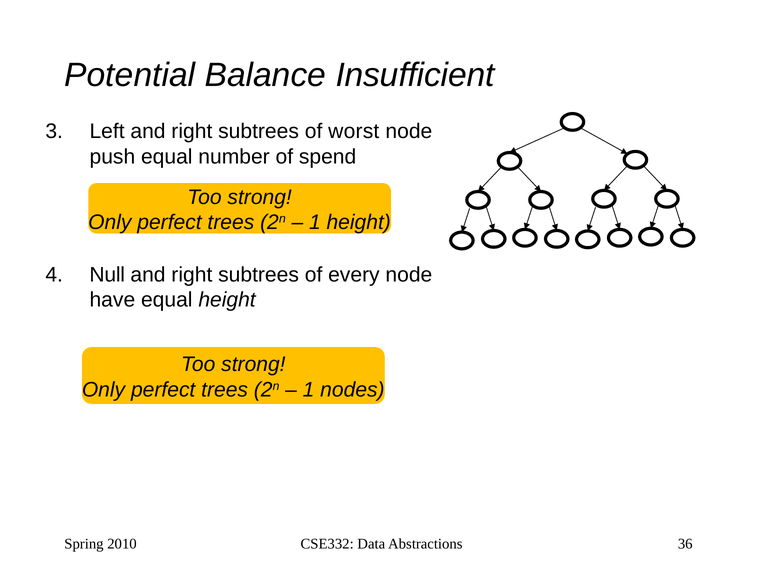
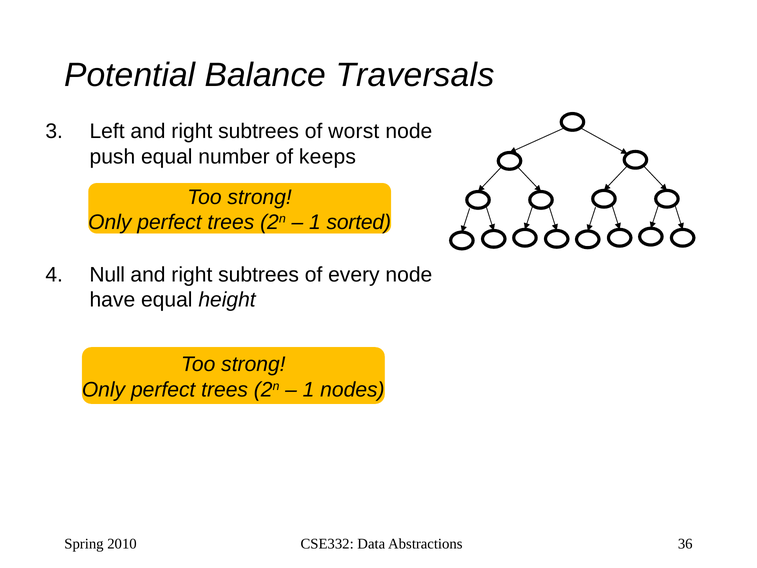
Insufficient: Insufficient -> Traversals (415, 75)
spend: spend -> keeps (327, 157)
1 height: height -> sorted (359, 222)
